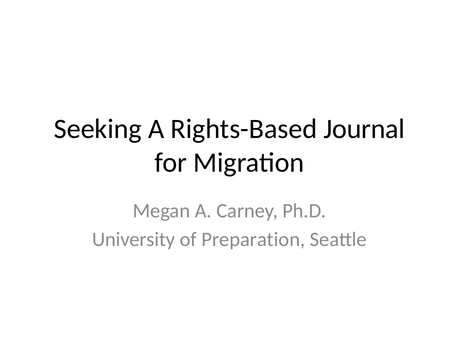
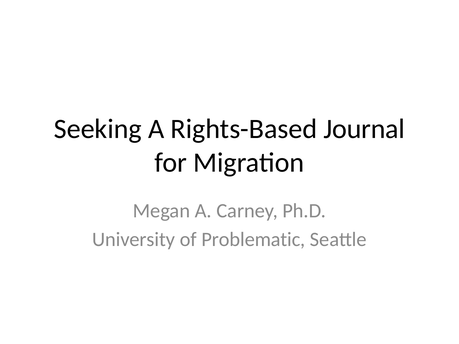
Preparation: Preparation -> Problematic (253, 240)
